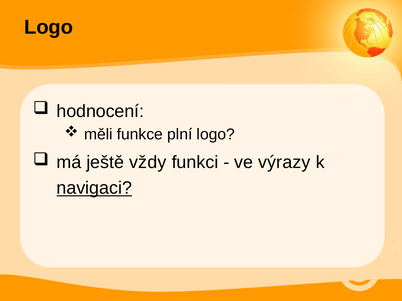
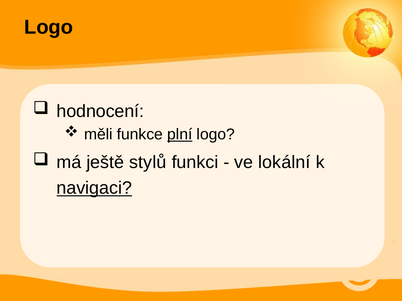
plní underline: none -> present (180, 135)
vždy: vždy -> stylů (148, 163)
výrazy: výrazy -> lokální (284, 163)
